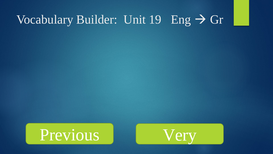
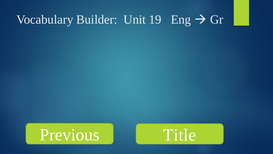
Very: Very -> Title (180, 135)
